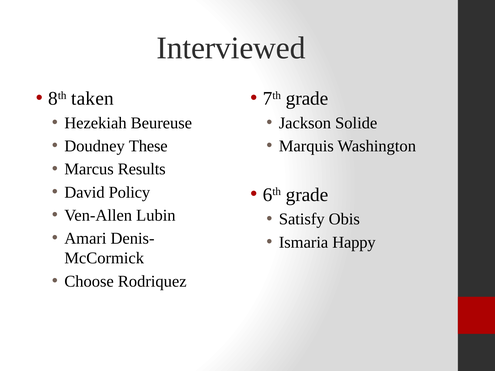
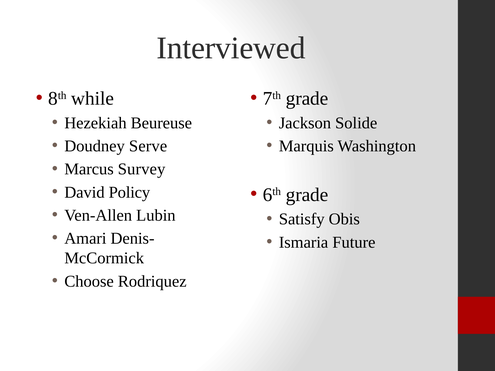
taken: taken -> while (93, 99)
These: These -> Serve (148, 146)
Results: Results -> Survey (142, 169)
Happy: Happy -> Future (354, 242)
